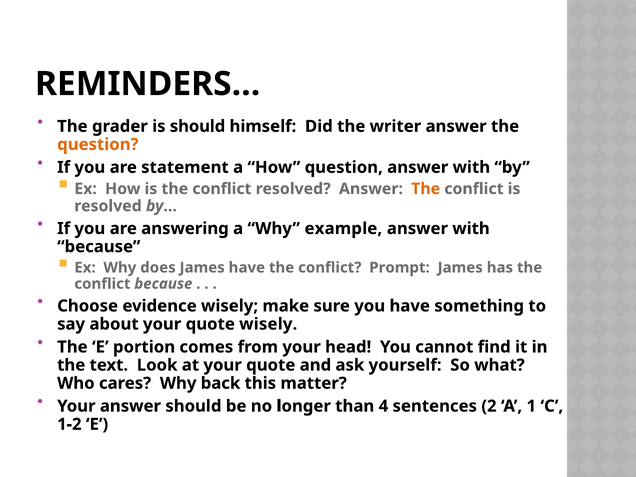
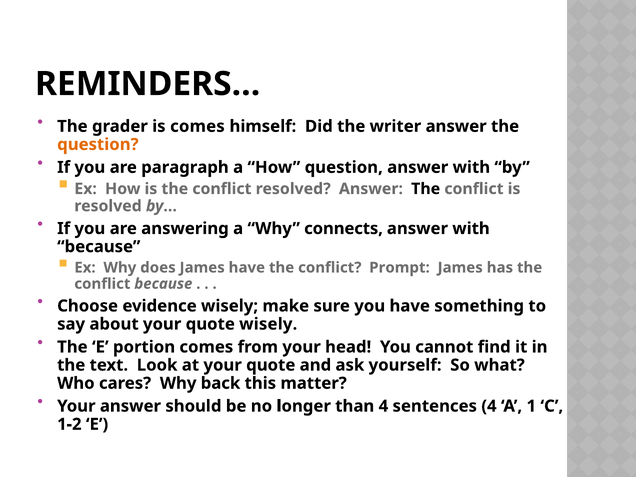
is should: should -> comes (197, 126)
statement: statement -> paragraph (185, 167)
The colour: orange -> black (426, 189)
example: example -> connects (344, 229)
sentences 2: 2 -> 4 (489, 406)
